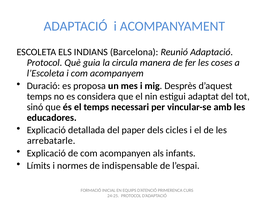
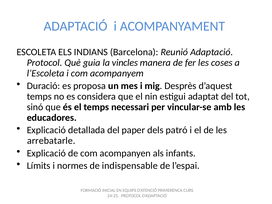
circula: circula -> vincles (125, 63)
cicles: cicles -> patró (177, 130)
